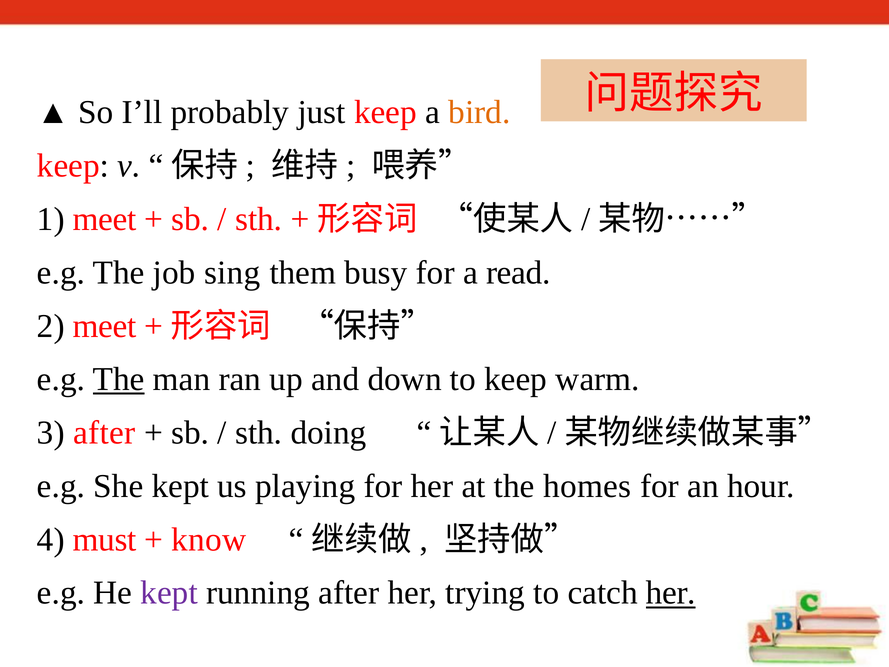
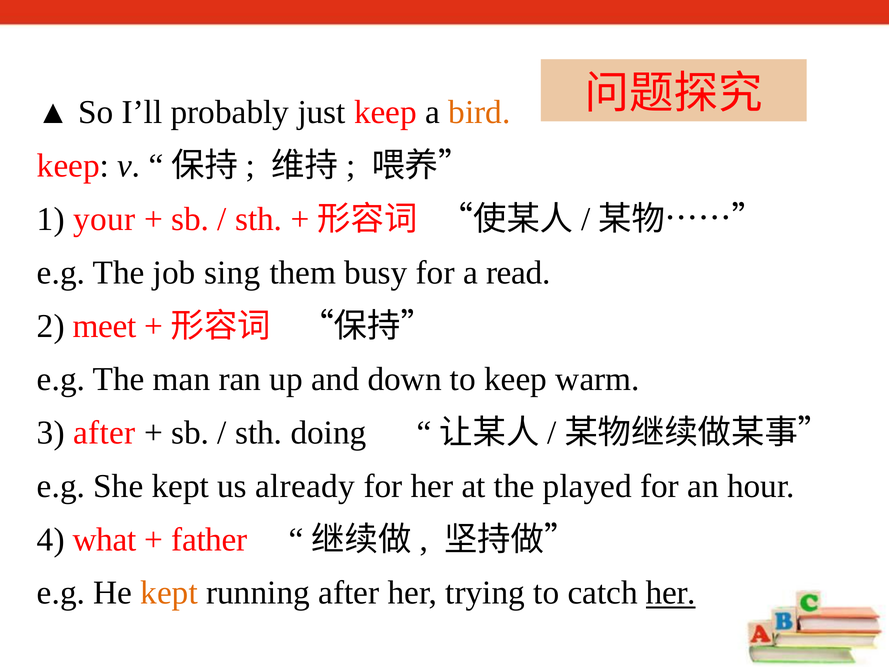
1 meet: meet -> your (104, 219)
The underline: present -> none (119, 379)
playing: playing -> already (305, 486)
homes: homes -> played (587, 486)
must: must -> what (105, 539)
know: know -> father (209, 539)
kept colour: purple -> orange (169, 593)
